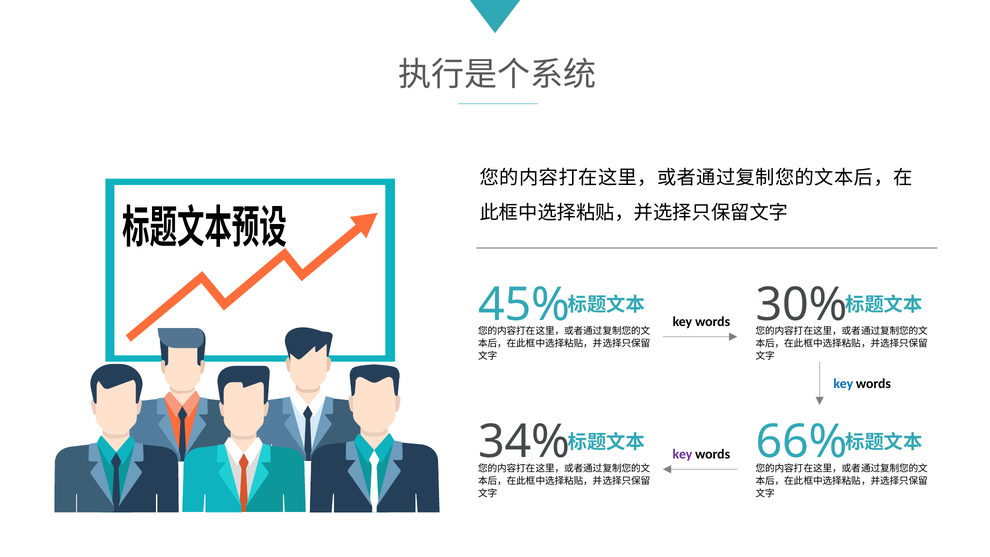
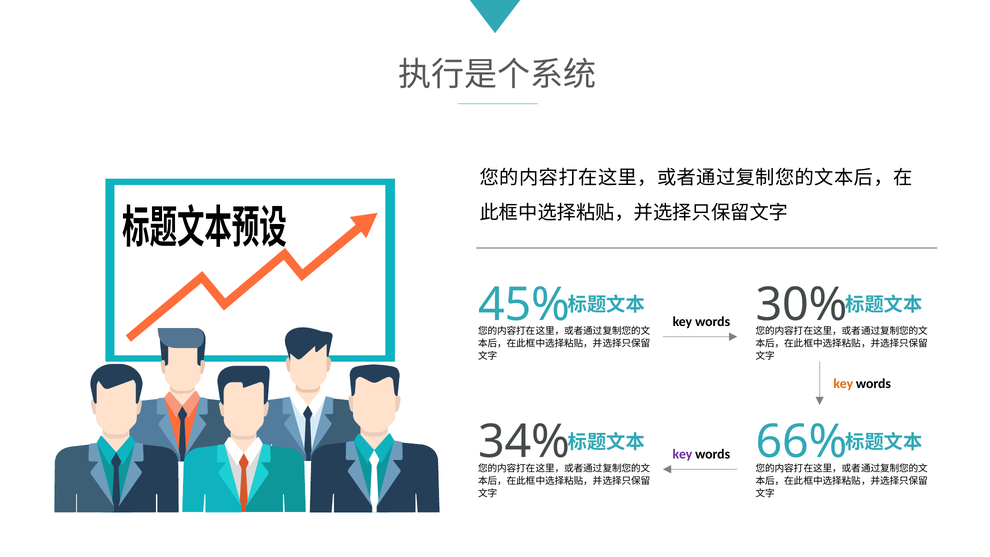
key colour: blue -> orange (843, 384)
